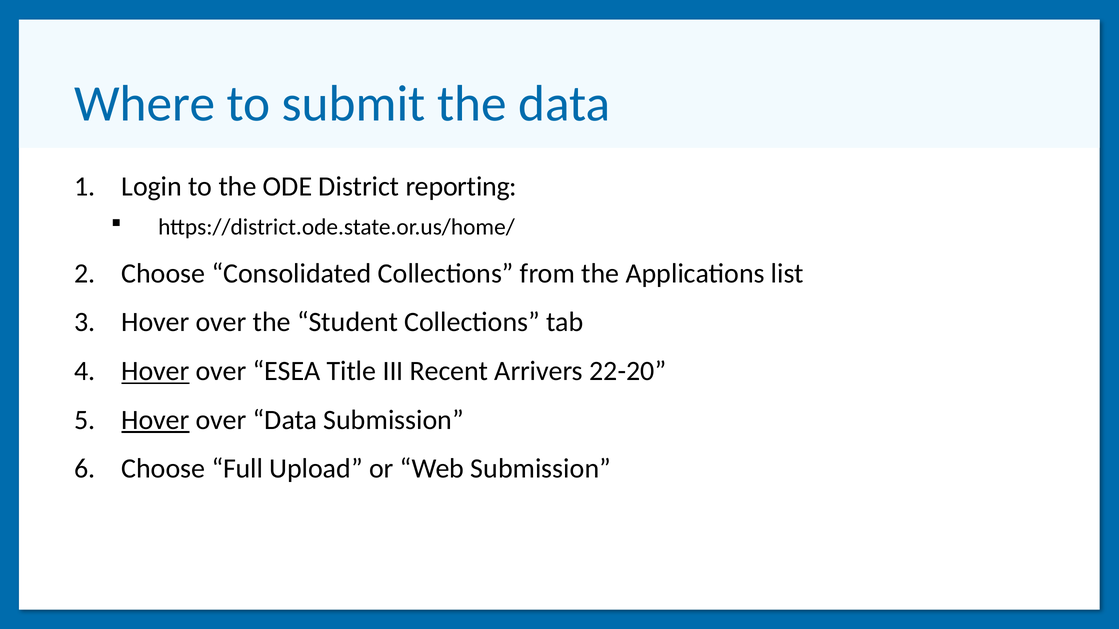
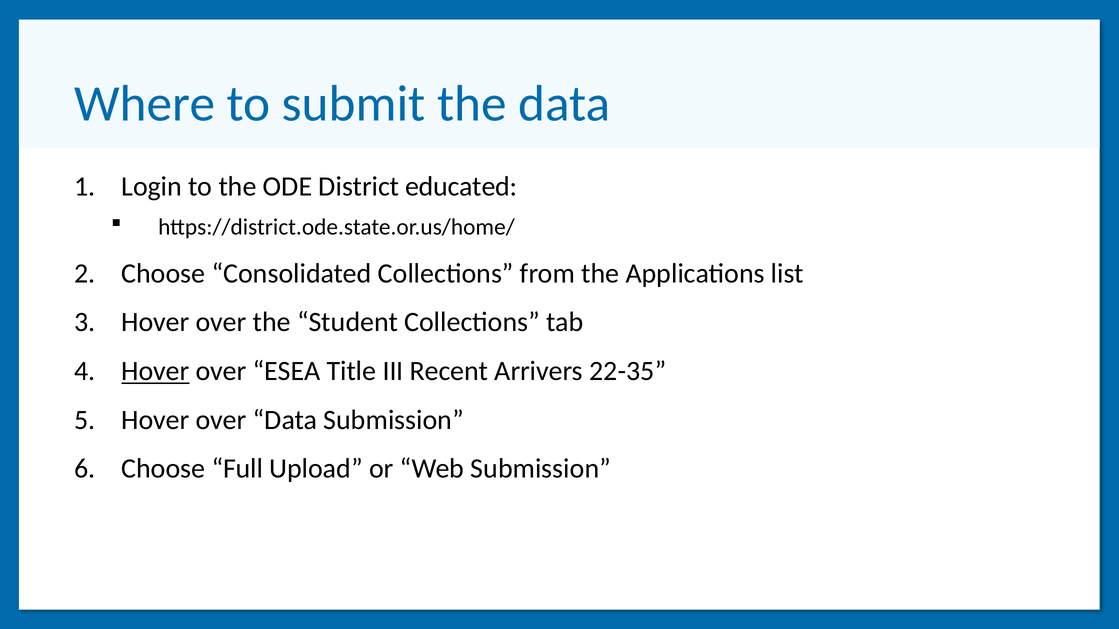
reporting: reporting -> educated (461, 187)
22-20: 22-20 -> 22-35 (628, 371)
Hover underline: present -> none (155, 420)
